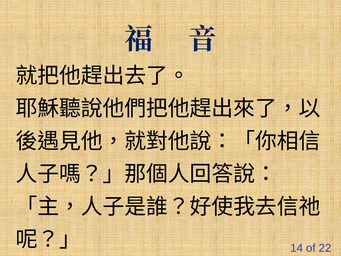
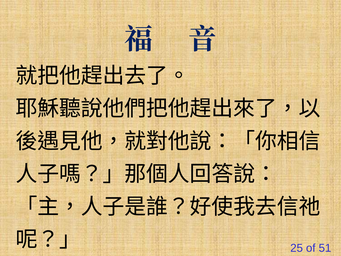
14: 14 -> 25 (297, 248)
22: 22 -> 51 (325, 248)
